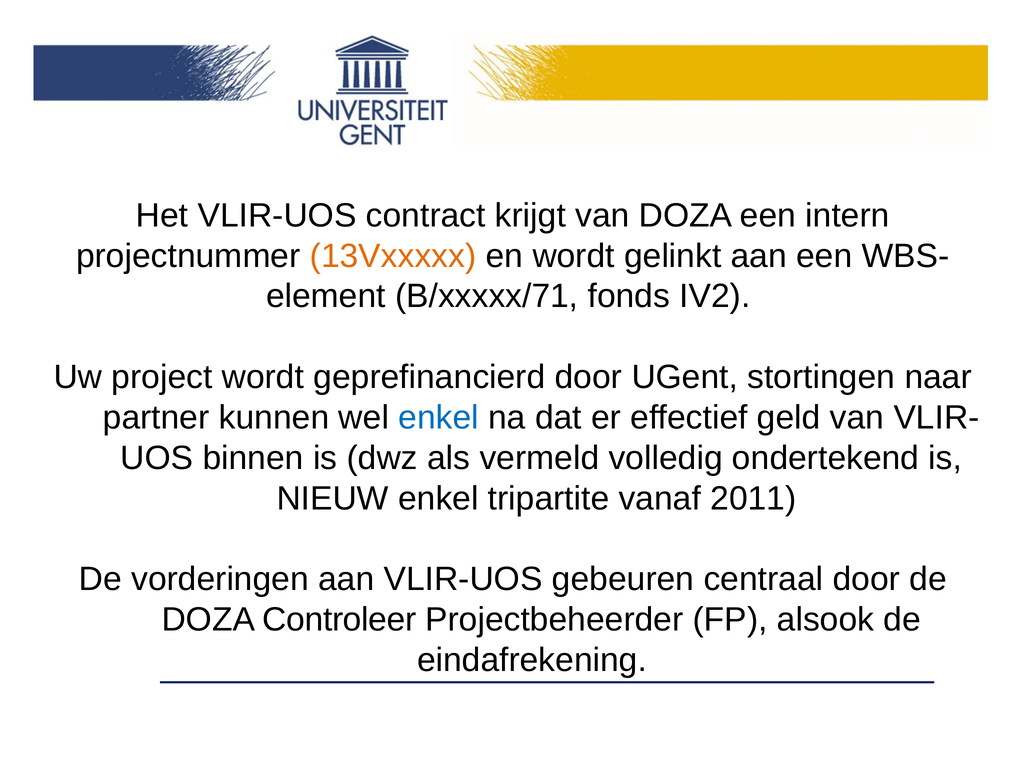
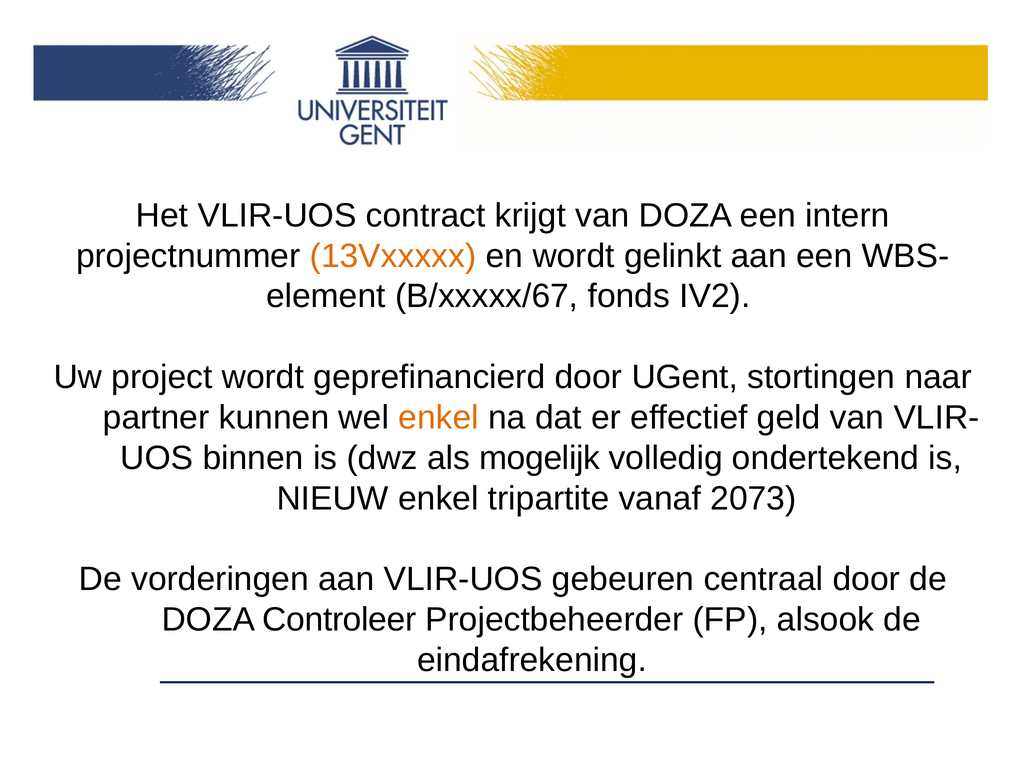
B/xxxxx/71: B/xxxxx/71 -> B/xxxxx/67 (487, 296)
enkel colour: blue -> orange (439, 417)
vermeld: vermeld -> mogelijk (540, 458)
2011: 2011 -> 2073 (753, 498)
